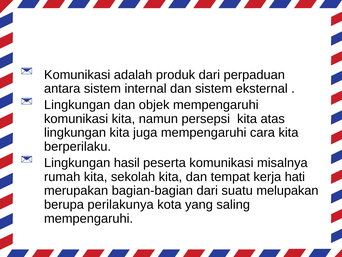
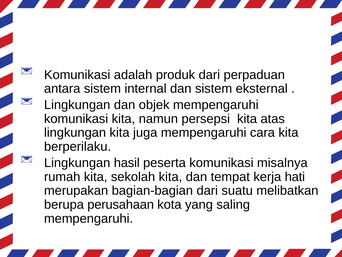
melupakan: melupakan -> melibatkan (287, 190)
perilakunya: perilakunya -> perusahaan (121, 204)
